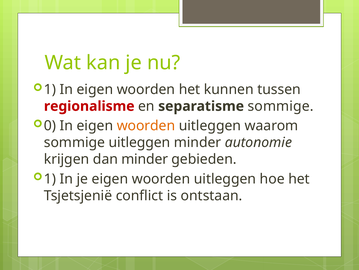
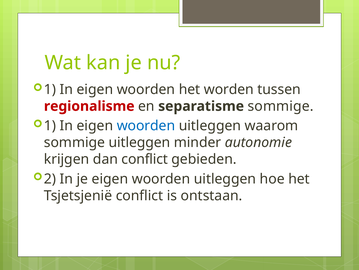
kunnen: kunnen -> worden (229, 89)
0: 0 -> 1 (50, 125)
woorden colour: orange -> blue (146, 125)
dan minder: minder -> conflict (145, 159)
1: 1 -> 2 (50, 178)
